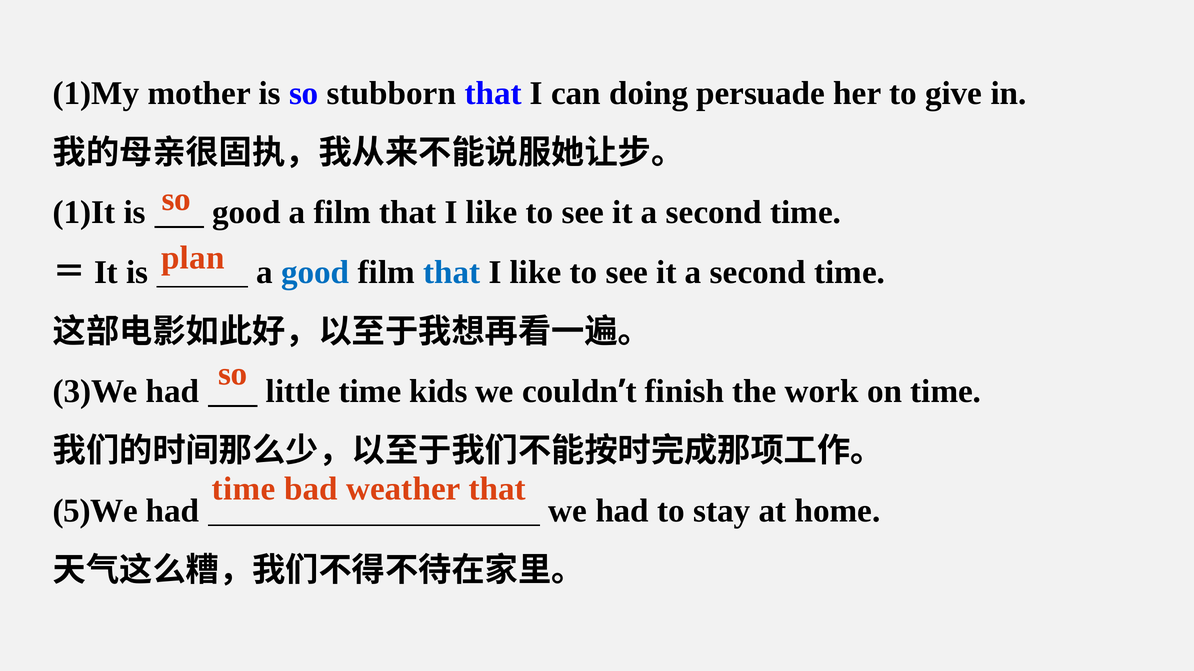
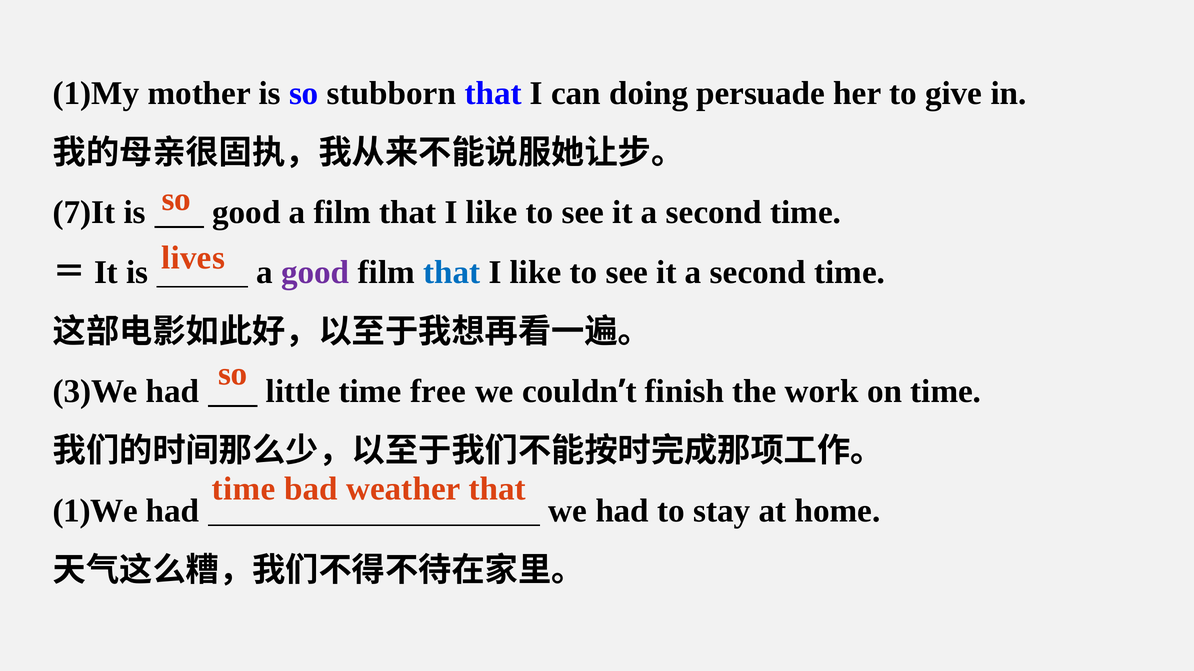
1)It: 1)It -> 7)It (84, 213)
plan: plan -> lives (193, 258)
good colour: blue -> purple (315, 272)
kids: kids -> free (438, 392)
5)We: 5)We -> 1)We (95, 511)
